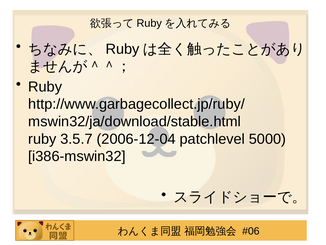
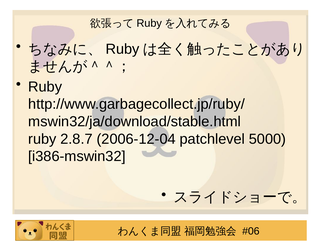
3.5.7: 3.5.7 -> 2.8.7 (76, 139)
